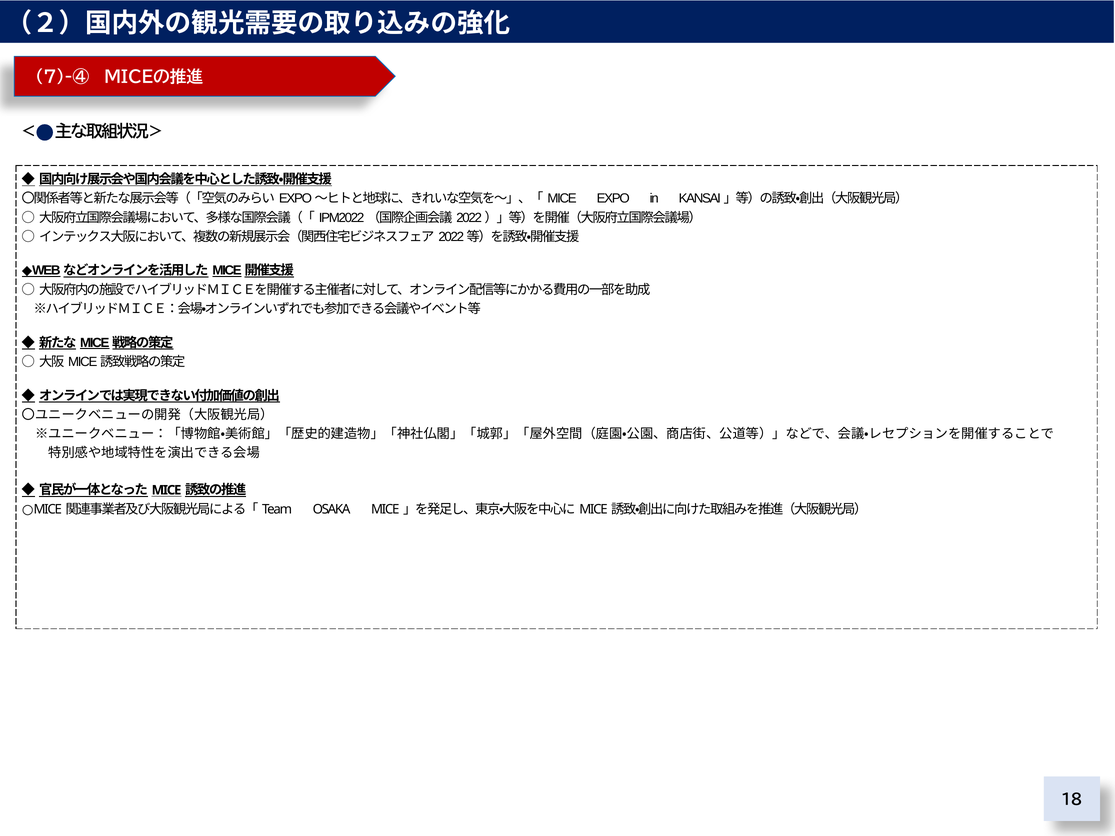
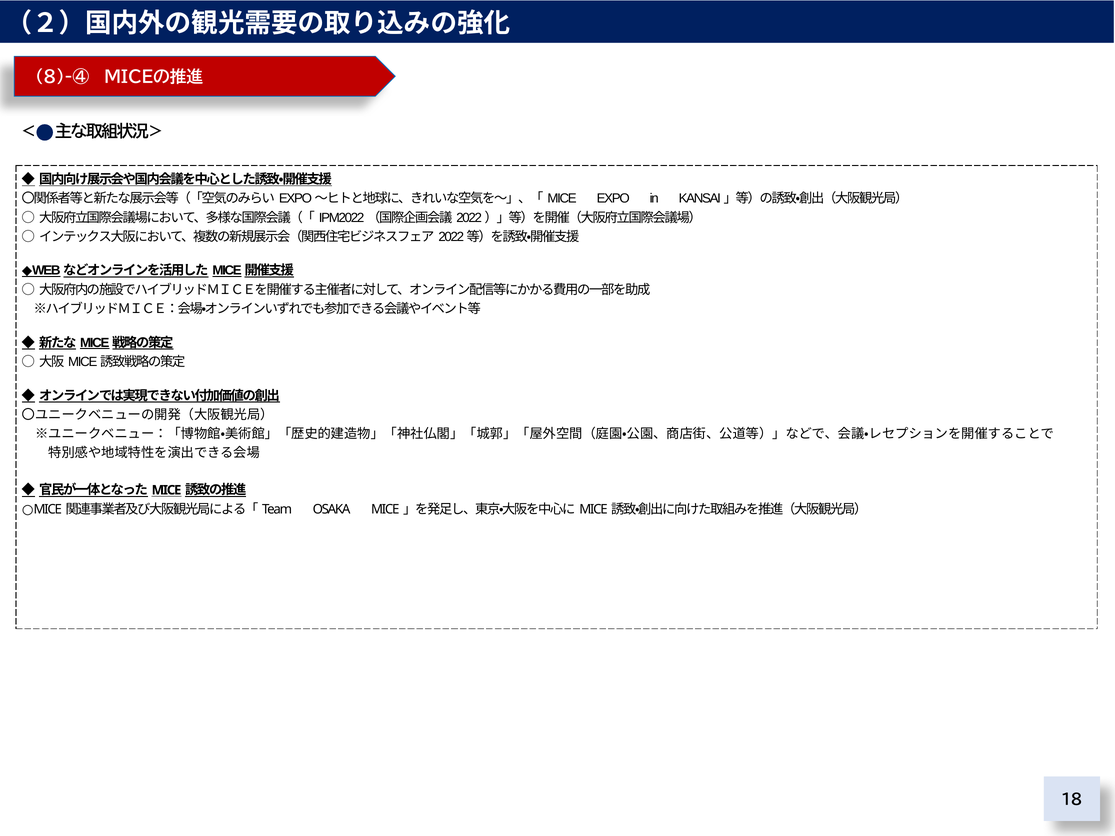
7)-④: 7)-④ -> 8)-④ (62, 77)
